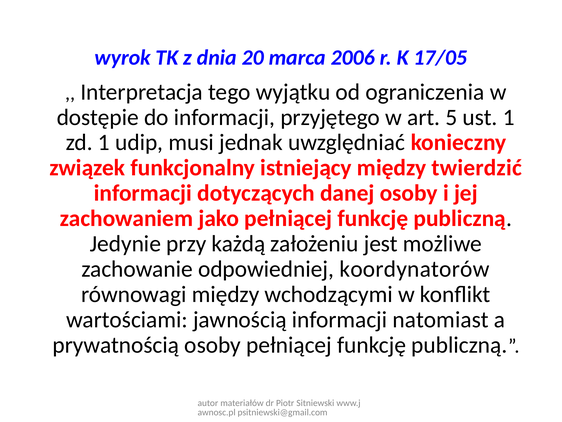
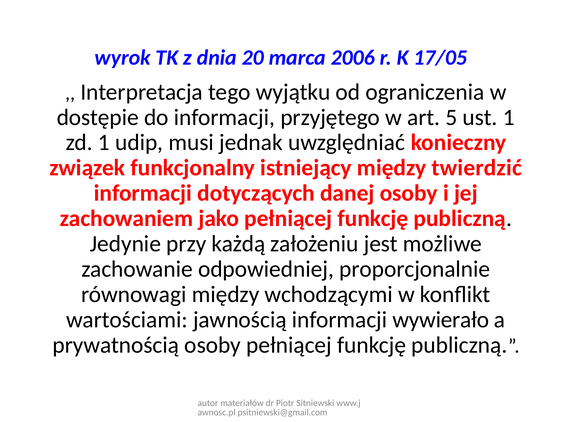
koordynatorów: koordynatorów -> proporcjonalnie (415, 269)
natomiast: natomiast -> wywierało (441, 319)
